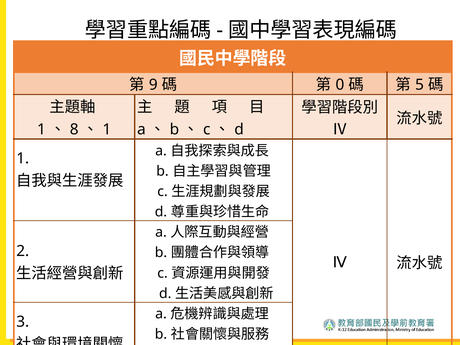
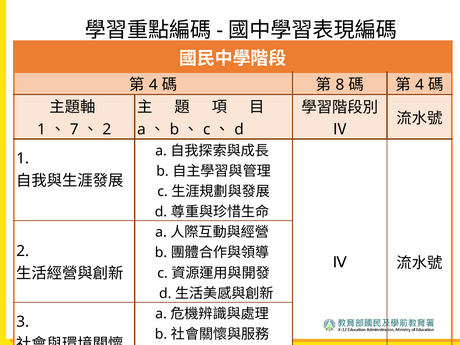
9: 9 -> 4 (153, 85)
0: 0 -> 8 (340, 85)
5: 5 -> 4 (420, 85)
8: 8 -> 7 (74, 129)
1: 1 -> 2 (107, 129)
